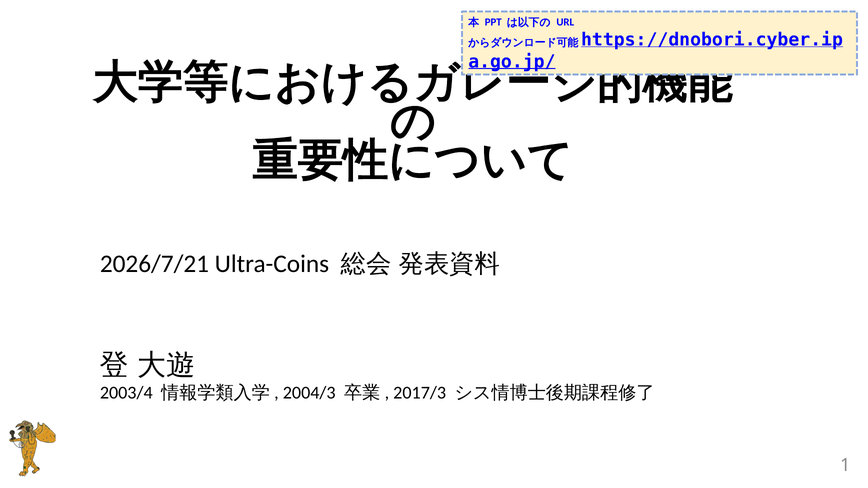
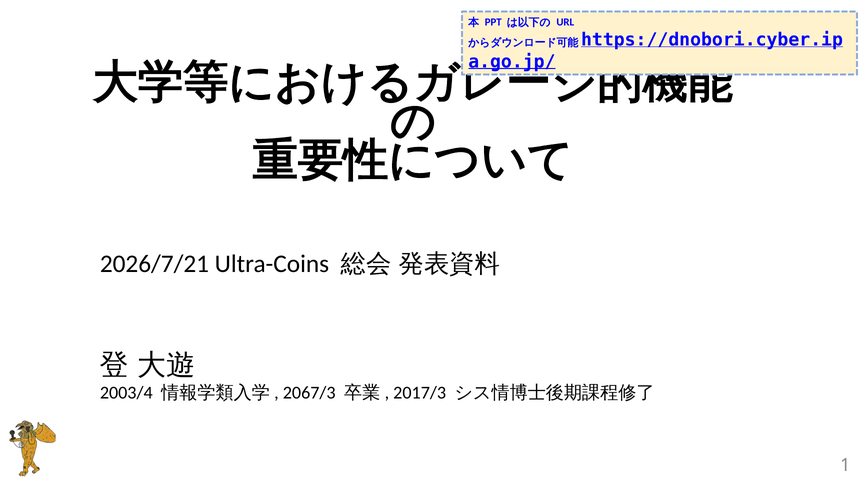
2004/3: 2004/3 -> 2067/3 (309, 393)
